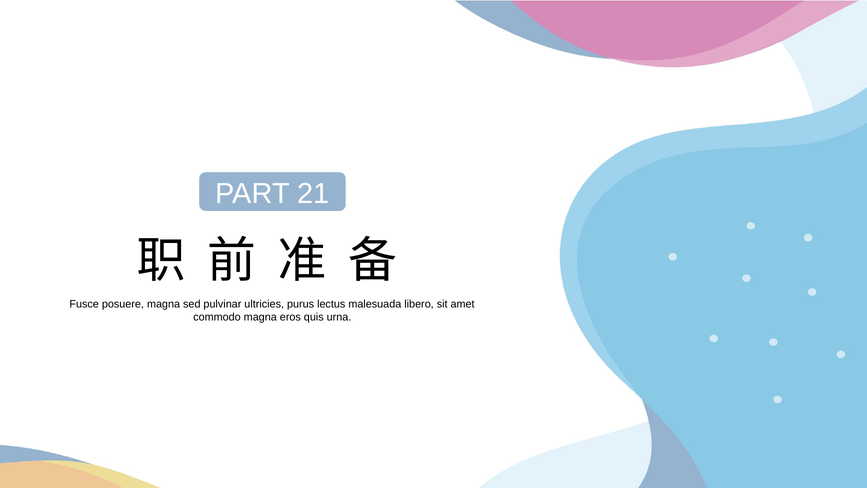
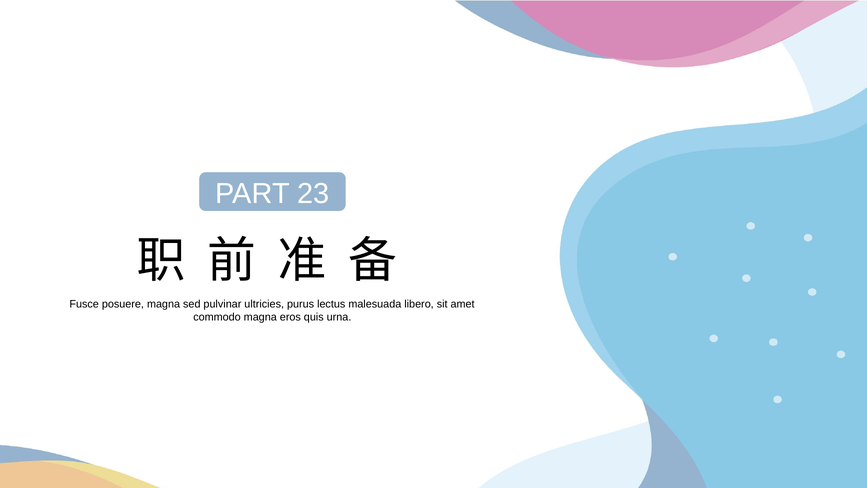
21: 21 -> 23 (313, 193)
